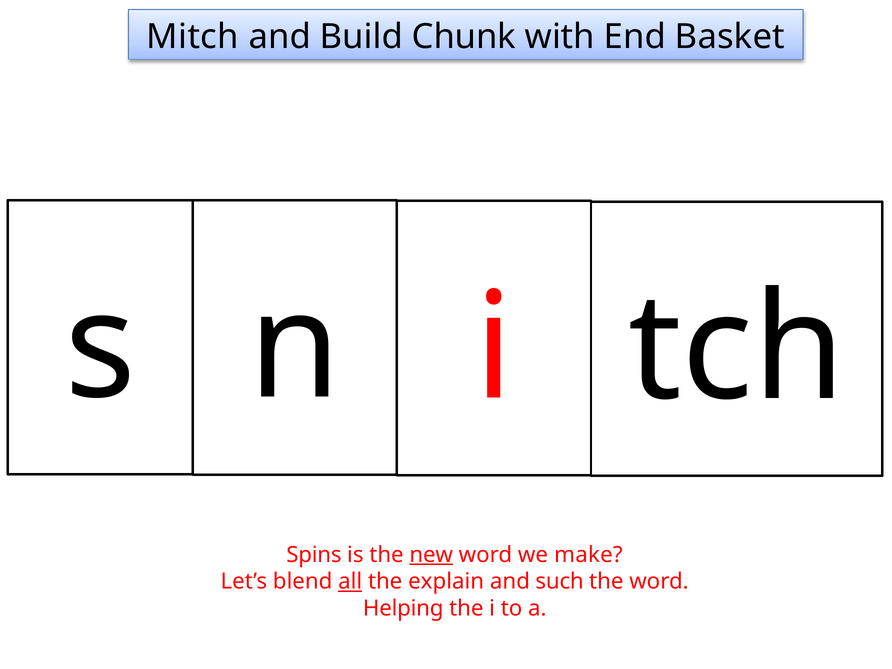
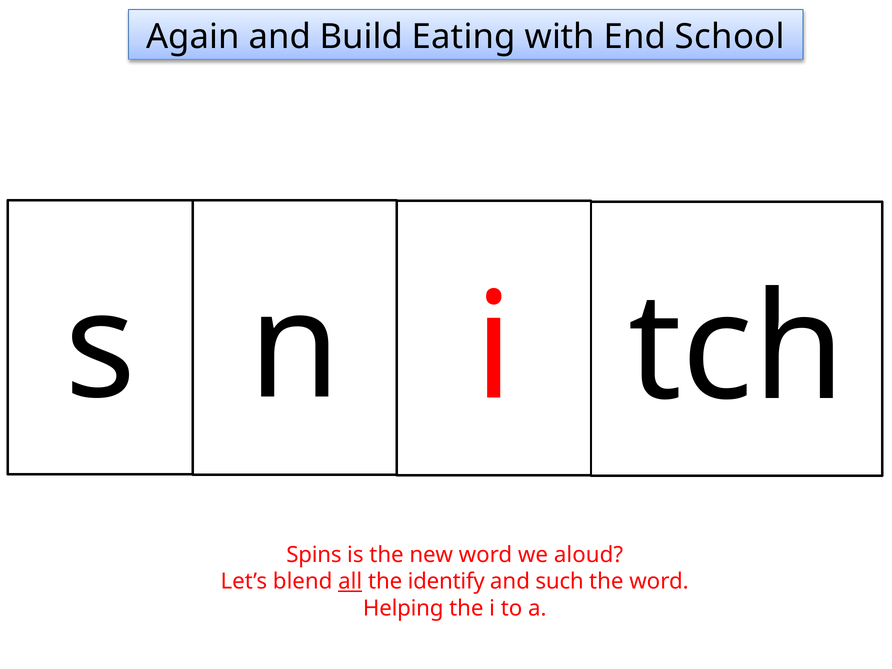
Mitch: Mitch -> Again (193, 37)
Chunk: Chunk -> Eating (464, 37)
Basket: Basket -> School (730, 37)
new underline: present -> none (431, 555)
make: make -> aloud (589, 555)
explain: explain -> identify (446, 582)
